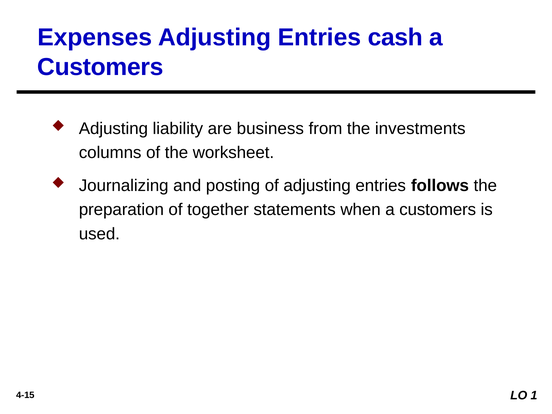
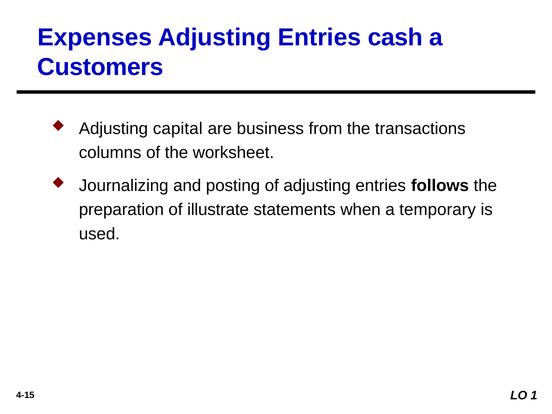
liability: liability -> capital (178, 128)
investments: investments -> transactions (420, 128)
together: together -> illustrate (218, 210)
when a customers: customers -> temporary (438, 210)
